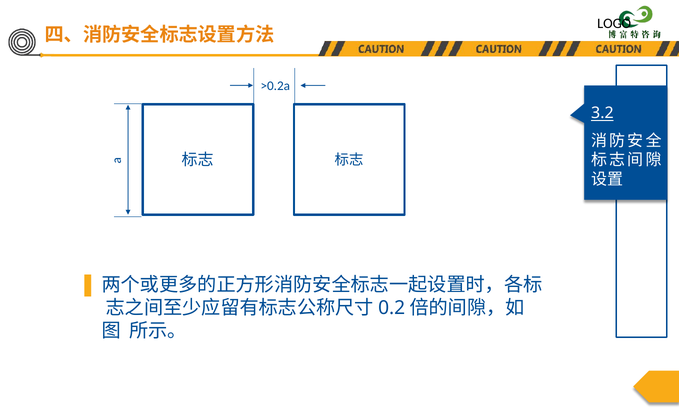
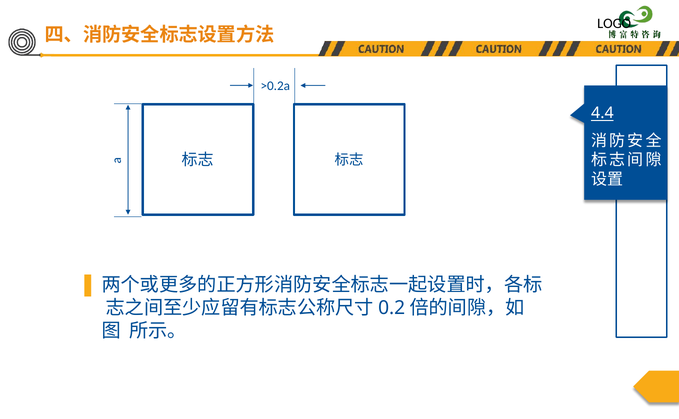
3.2: 3.2 -> 4.4 (602, 113)
